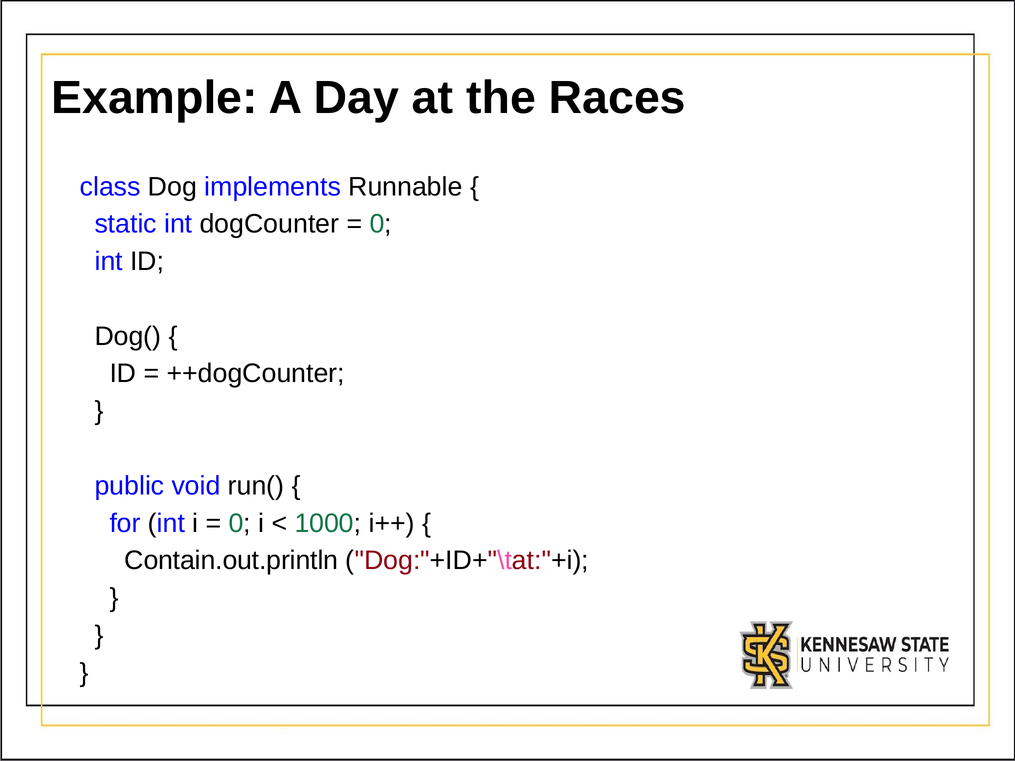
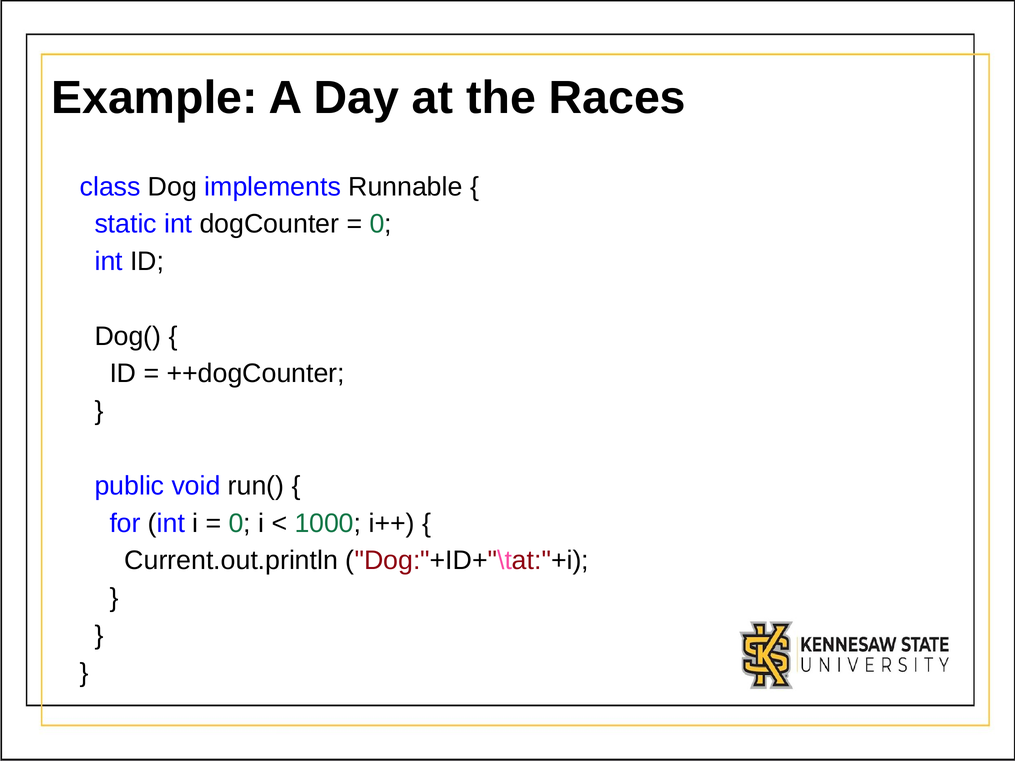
Contain.out.println: Contain.out.println -> Current.out.println (231, 561)
